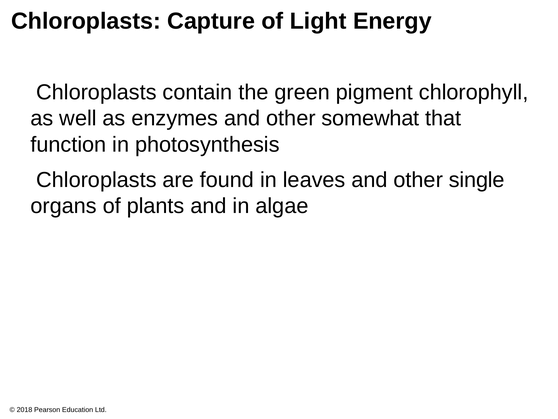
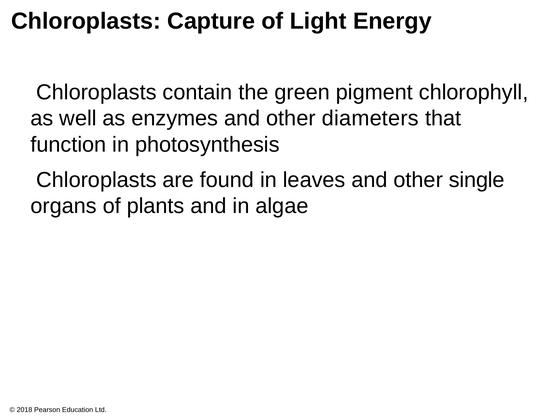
somewhat: somewhat -> diameters (370, 118)
